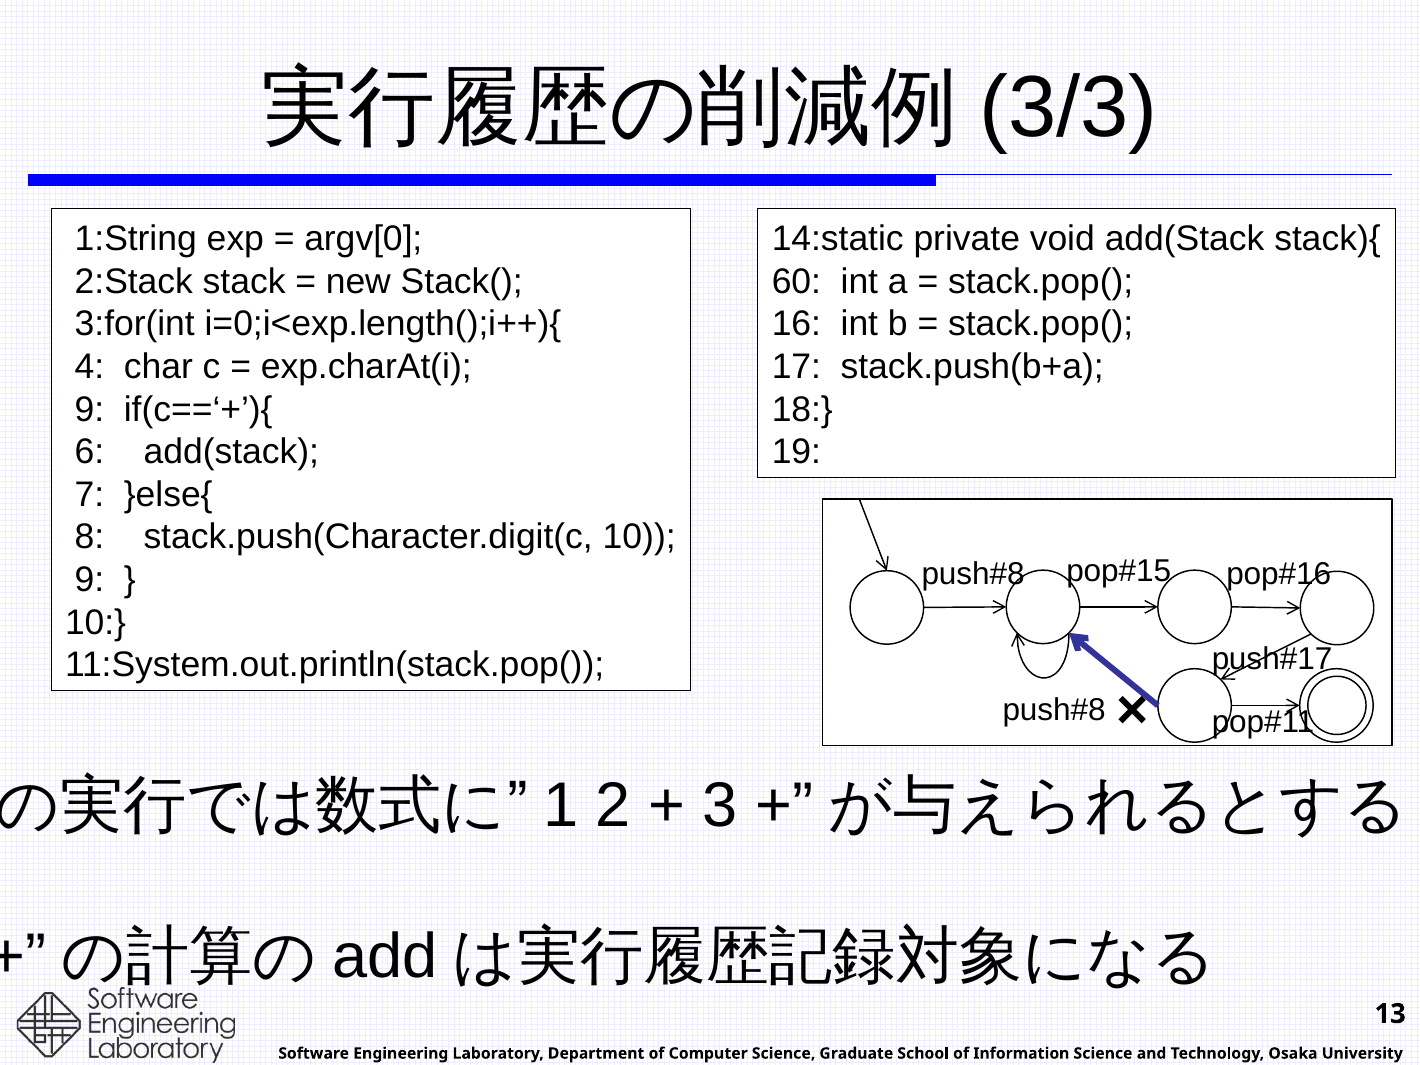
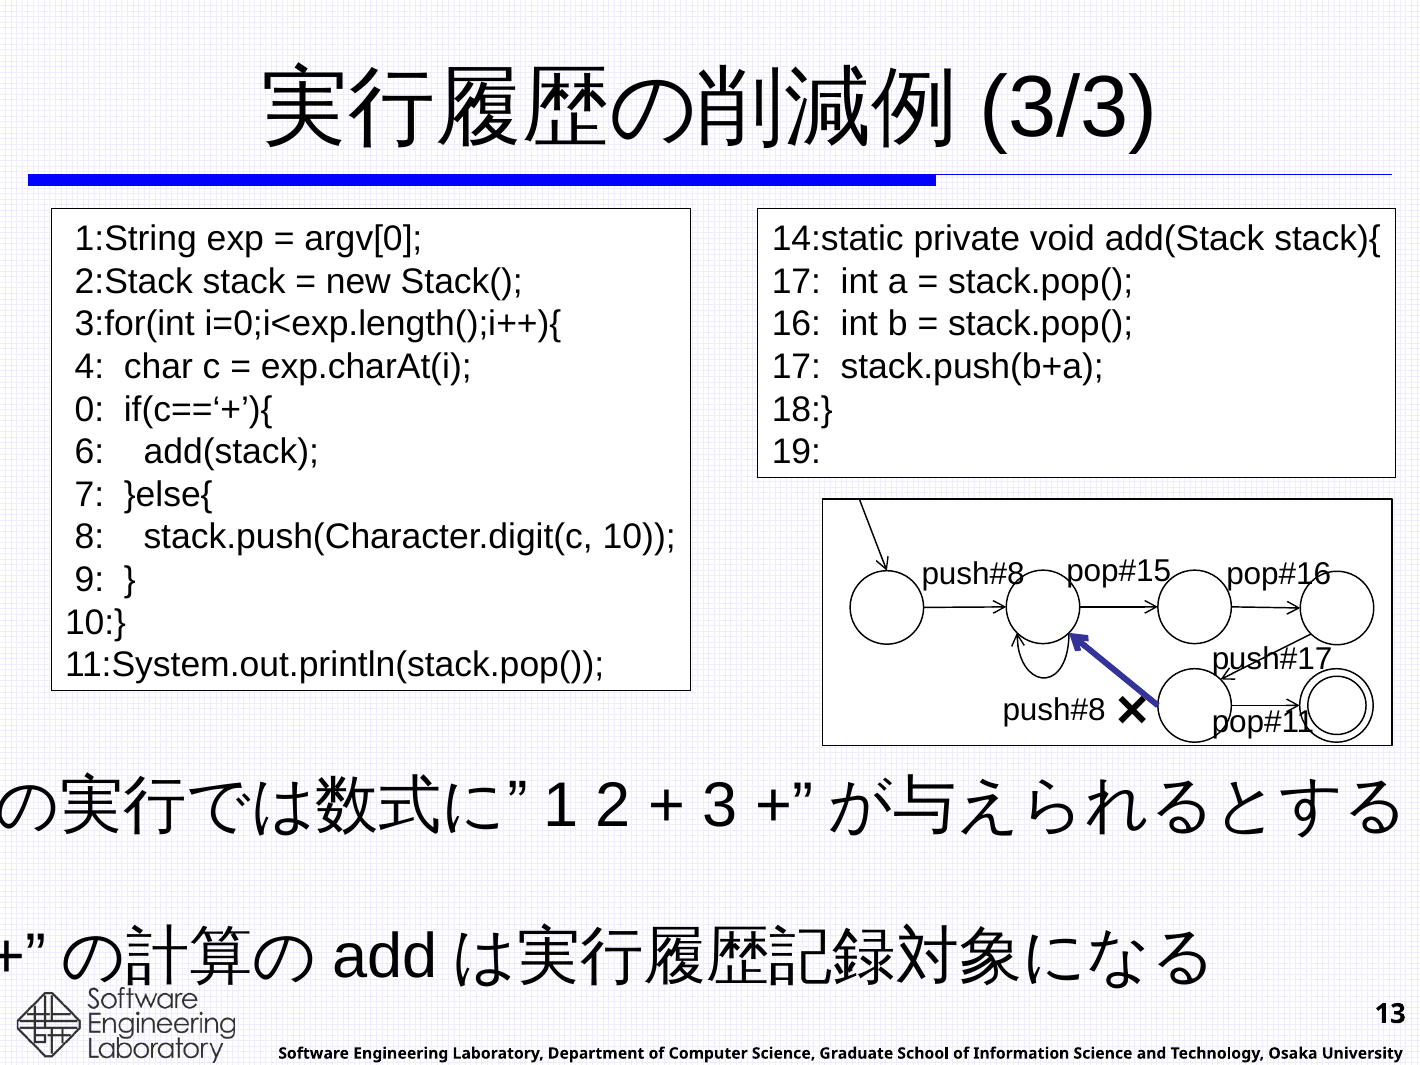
60: 60 -> 17 (796, 282)
9: 9 -> 0 (90, 409)
